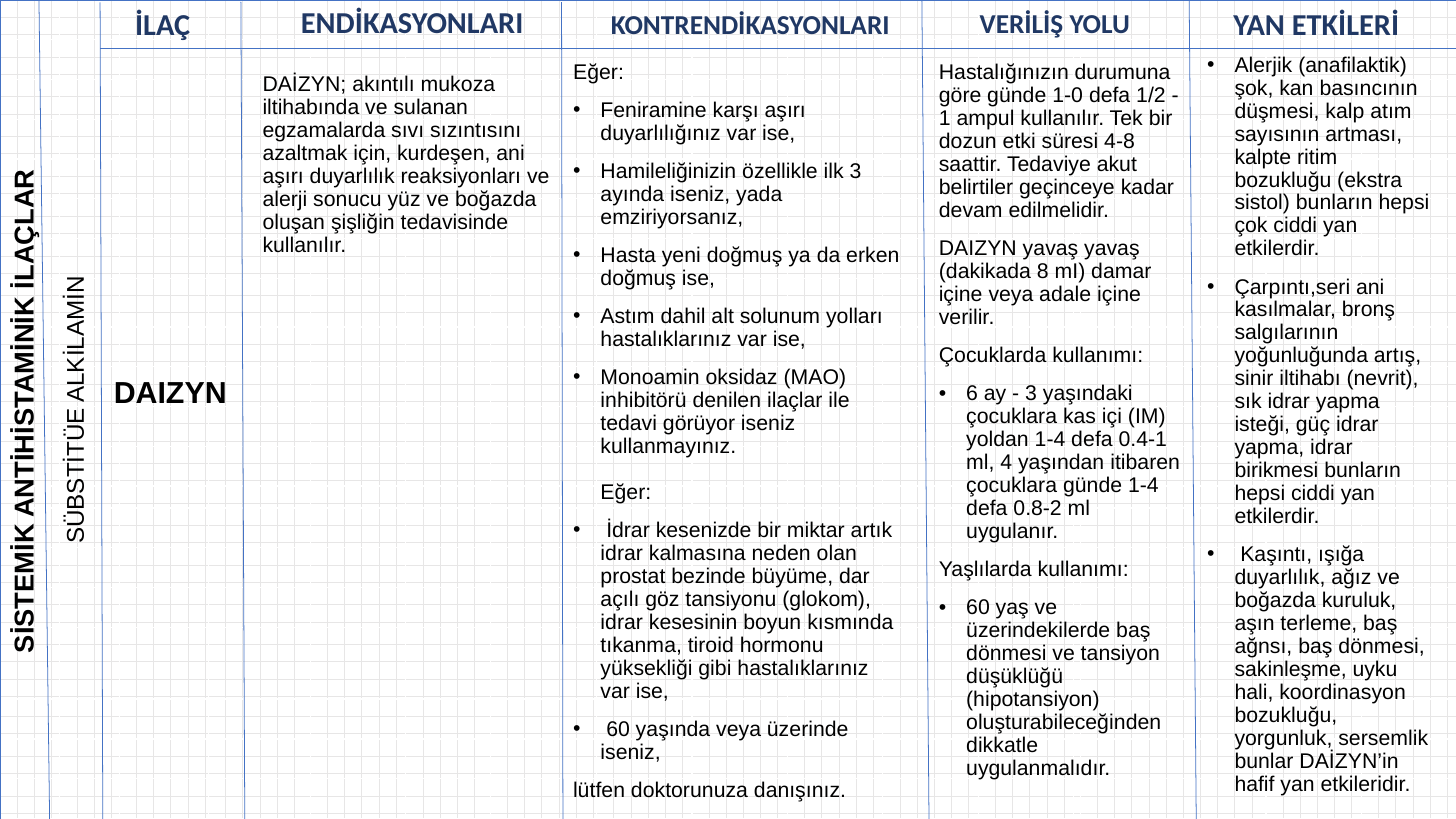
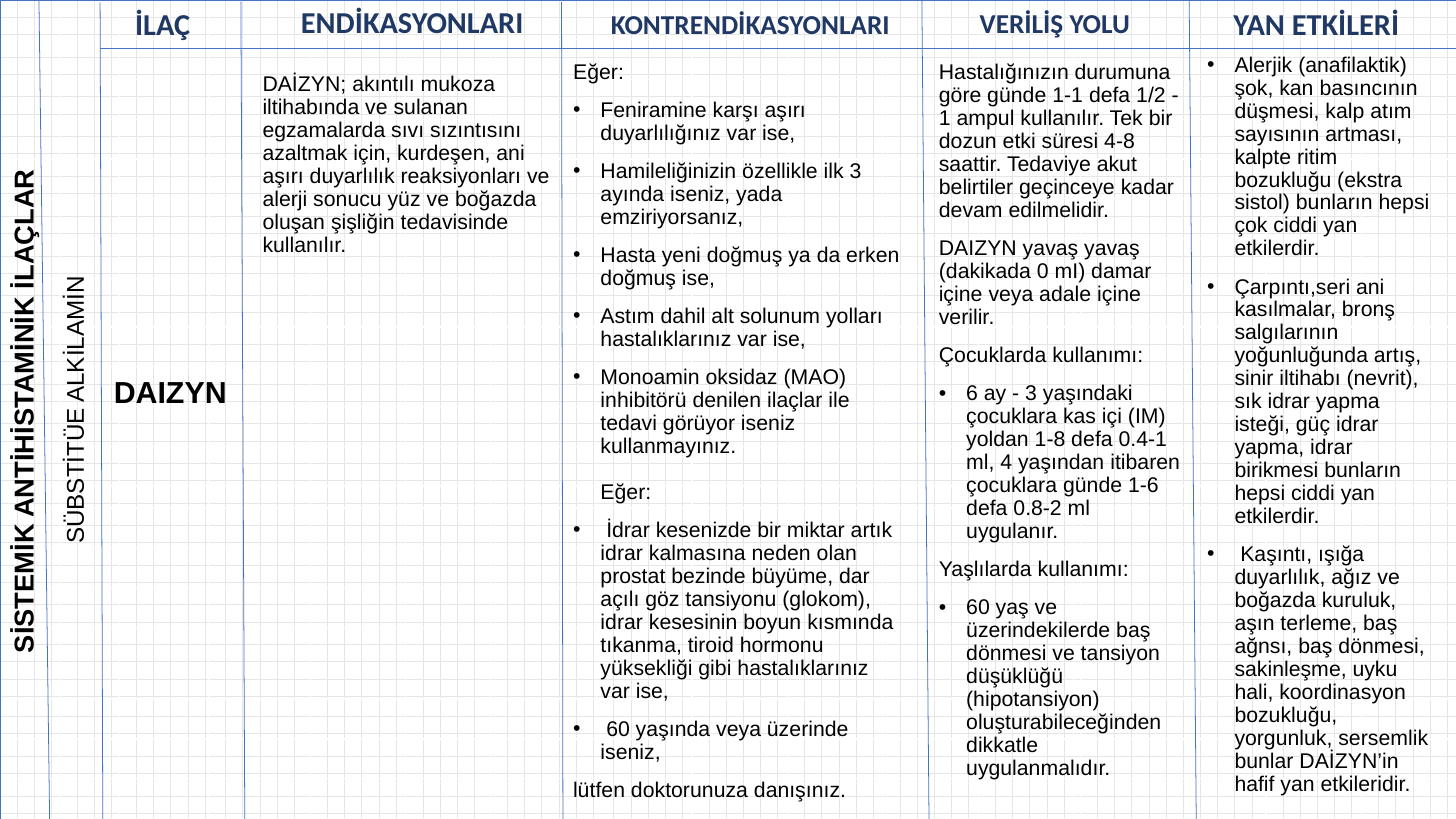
1-0: 1-0 -> 1-1 (1068, 96)
8: 8 -> 0 (1043, 272)
yoldan 1-4: 1-4 -> 1-8 (1050, 440)
günde 1-4: 1-4 -> 1-6 (1143, 486)
